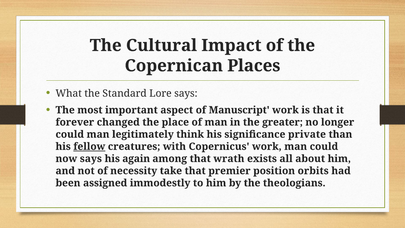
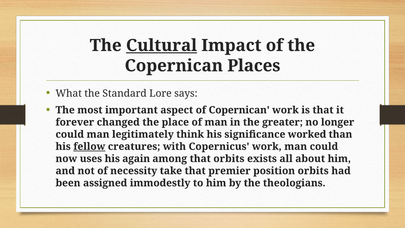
Cultural underline: none -> present (162, 45)
of Manuscript: Manuscript -> Copernican (239, 110)
private: private -> worked (307, 134)
now says: says -> uses (91, 159)
that wrath: wrath -> orbits (229, 159)
